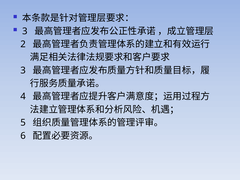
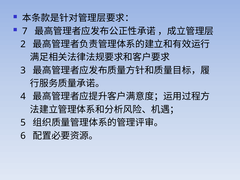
3: 3 -> 7 (25, 31)
